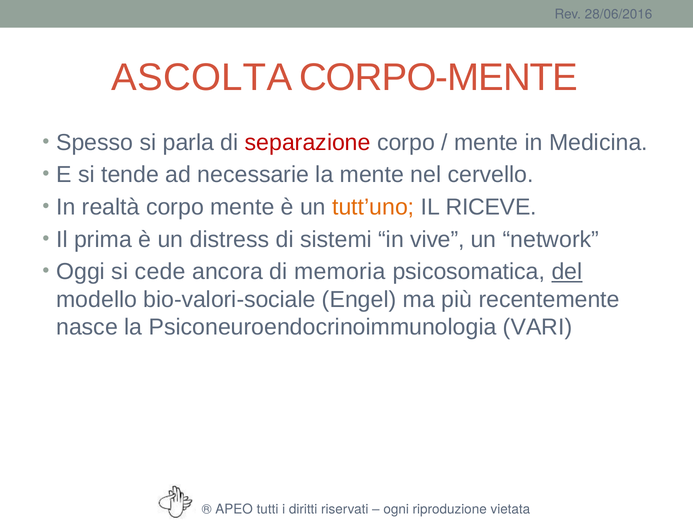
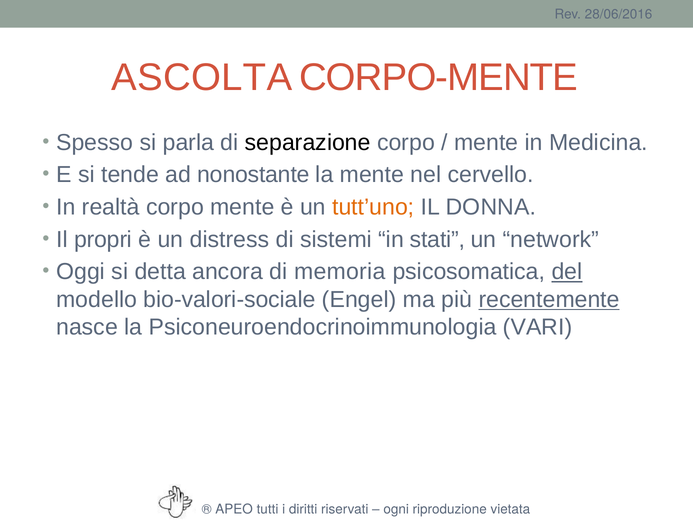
separazione colour: red -> black (308, 142)
necessarie: necessarie -> nonostante (253, 175)
RICEVE: RICEVE -> DONNA (491, 207)
prima: prima -> propri (103, 239)
vive: vive -> stati (437, 239)
cede: cede -> detta (160, 272)
recentemente underline: none -> present (549, 299)
